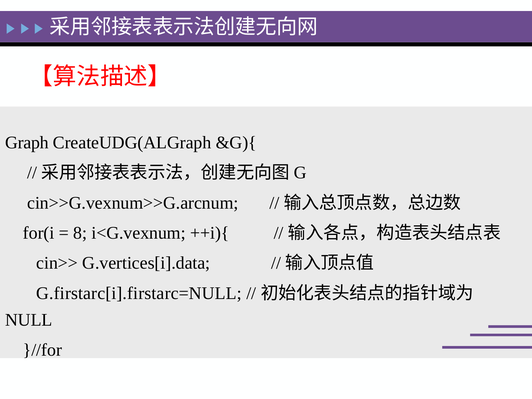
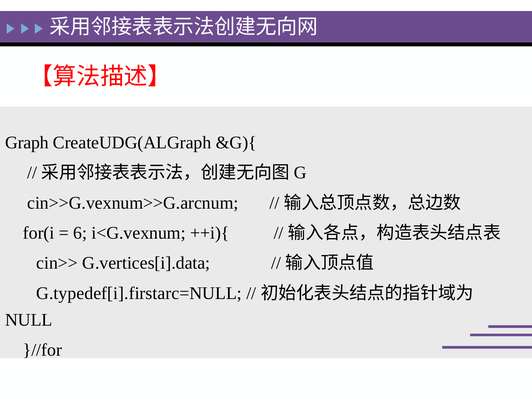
8: 8 -> 6 (80, 233)
G.firstarc[i].firstarc=NULL: G.firstarc[i].firstarc=NULL -> G.typedef[i].firstarc=NULL (139, 293)
